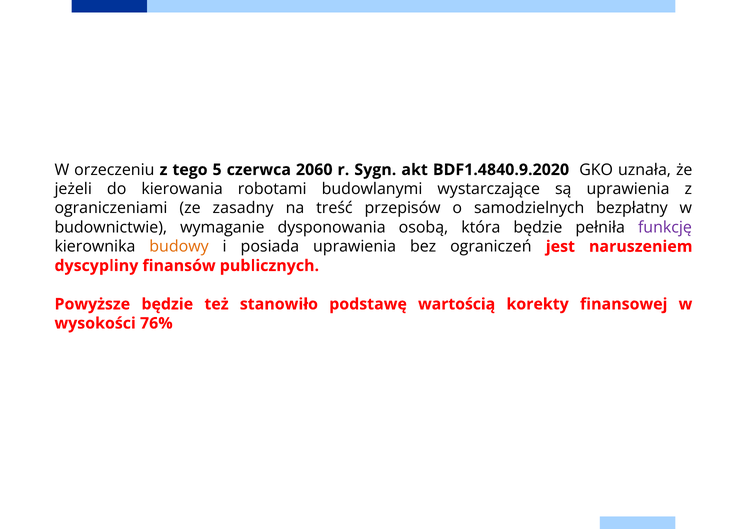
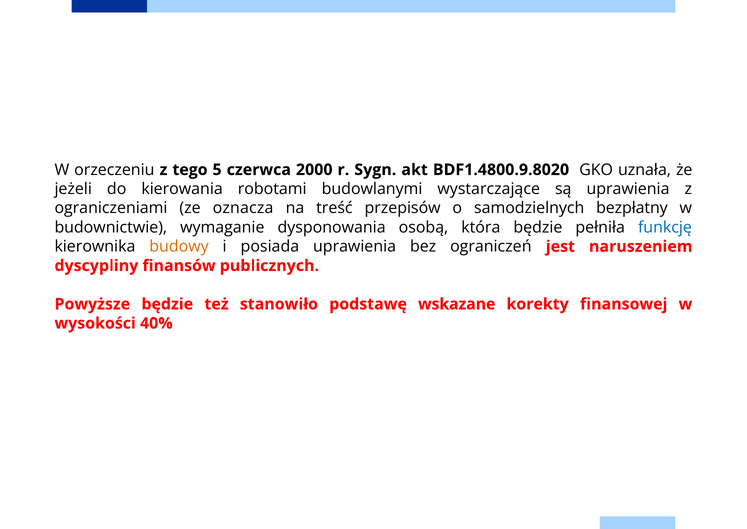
2060: 2060 -> 2000 (314, 169)
BDF1.4840.9.2020: BDF1.4840.9.2020 -> BDF1.4800.9.8020 (501, 169)
zasadny: zasadny -> oznacza (243, 208)
funkcję colour: purple -> blue (665, 227)
wartością: wartością -> wskazane (457, 304)
76%: 76% -> 40% (156, 323)
